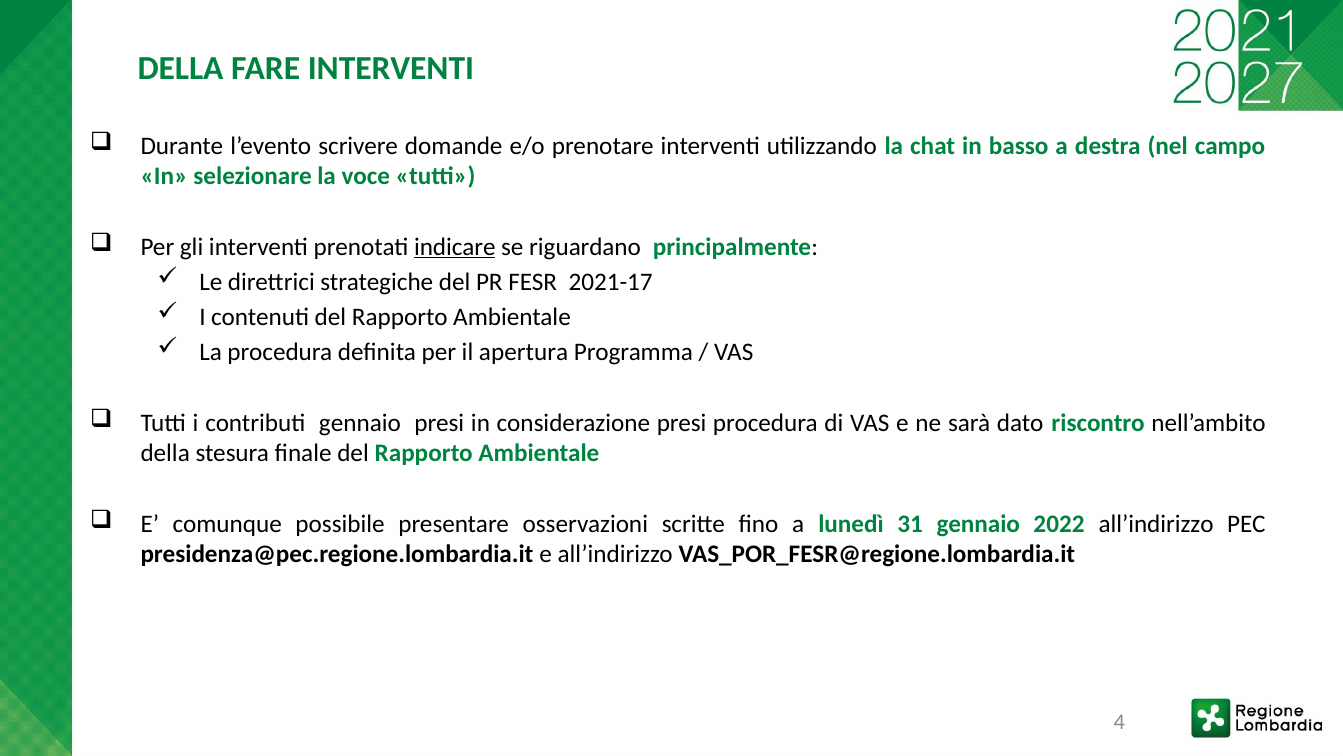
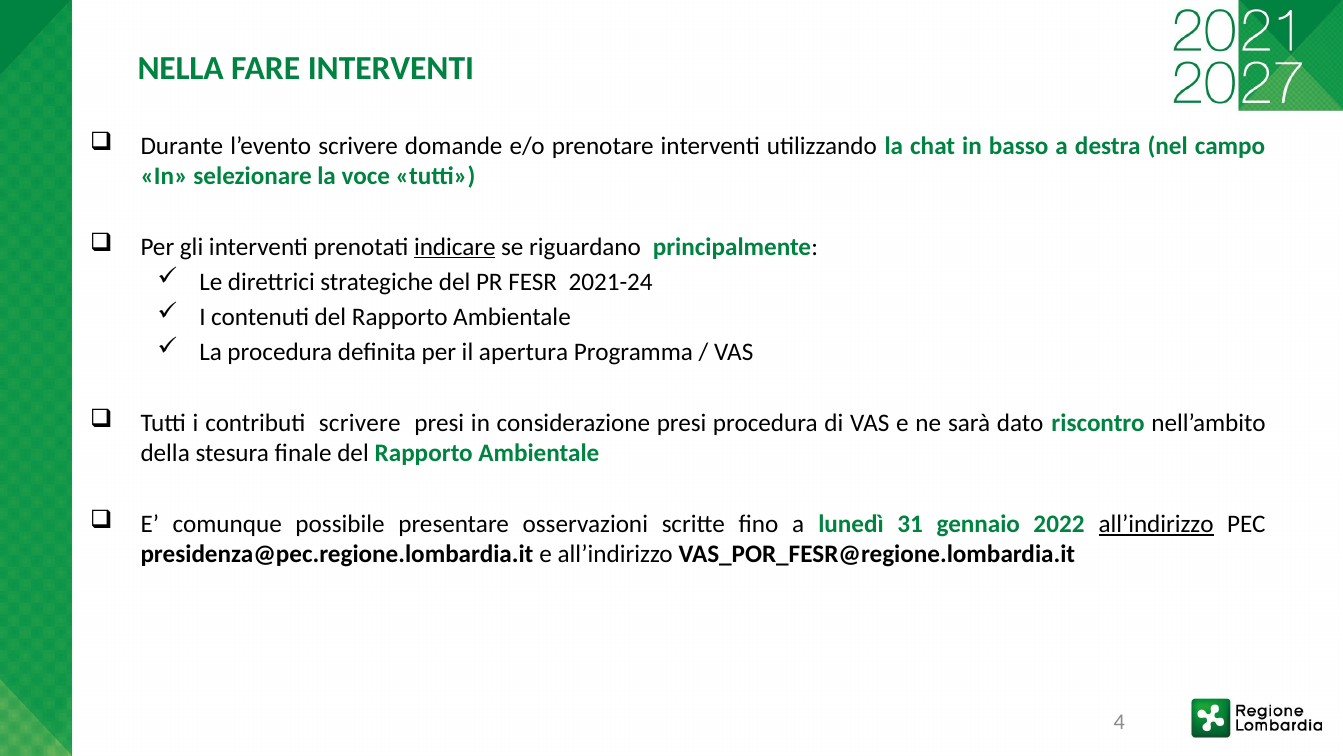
DELLA: DELLA -> NELLA (181, 68)
2021-17: 2021-17 -> 2021-24 (611, 282)
contributi gennaio: gennaio -> scrivere (360, 423)
all’indirizzo underline: none -> present (1156, 524)
